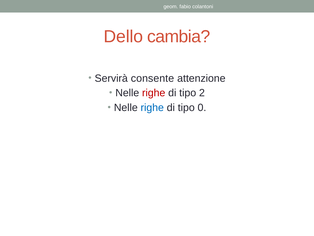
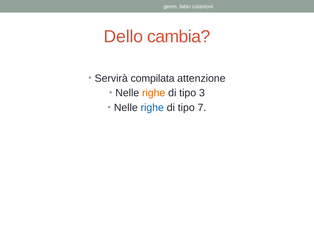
consente: consente -> compilata (153, 78)
righe colour: red -> orange (154, 93)
2: 2 -> 3 (202, 93)
0: 0 -> 7 (202, 107)
